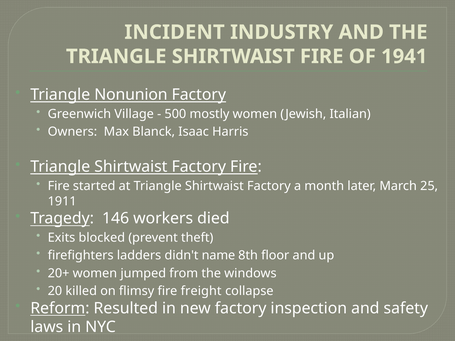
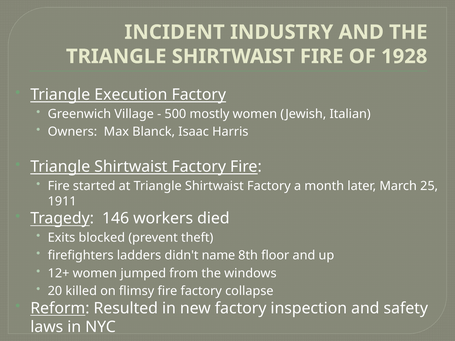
1941: 1941 -> 1928 (404, 57)
Nonunion: Nonunion -> Execution (131, 95)
20+: 20+ -> 12+ (59, 273)
fire freight: freight -> factory (201, 291)
